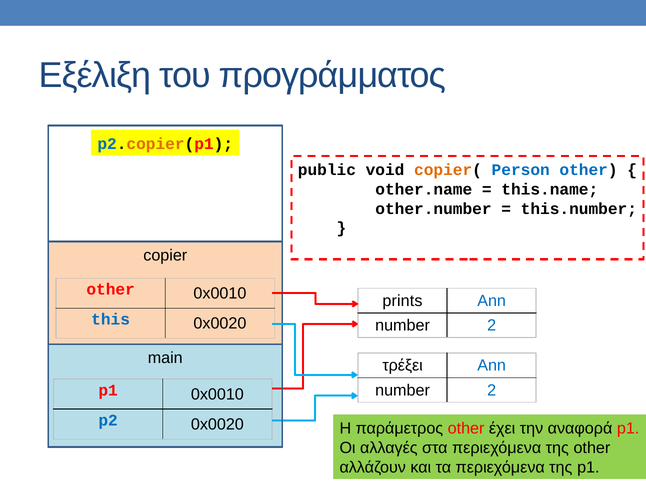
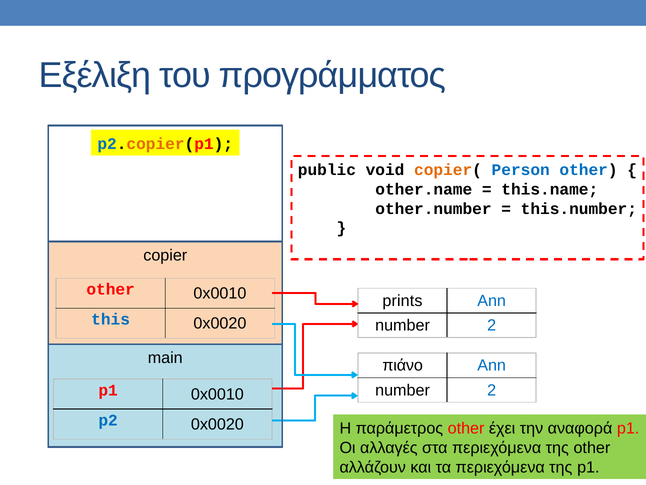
τρέξει: τρέξει -> πιάνο (403, 365)
